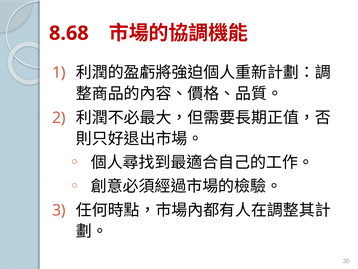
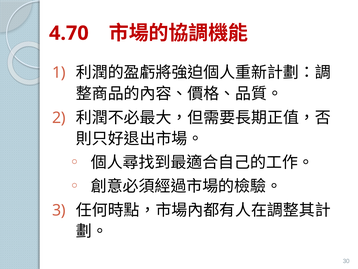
8.68: 8.68 -> 4.70 (69, 33)
